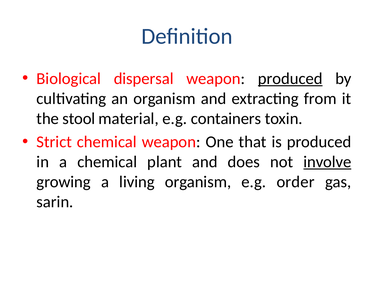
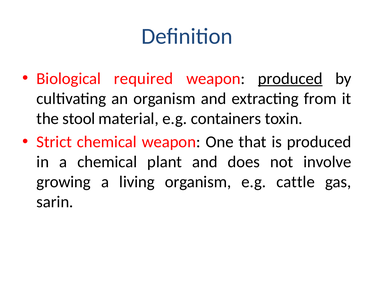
dispersal: dispersal -> required (144, 78)
involve underline: present -> none (327, 162)
order: order -> cattle (296, 182)
